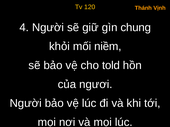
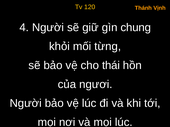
niềm: niềm -> từng (108, 47)
told: told -> thái (111, 66)
